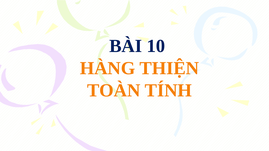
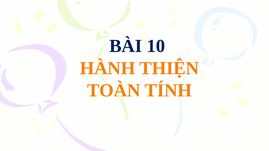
HÀNG: HÀNG -> HÀNH (108, 68)
